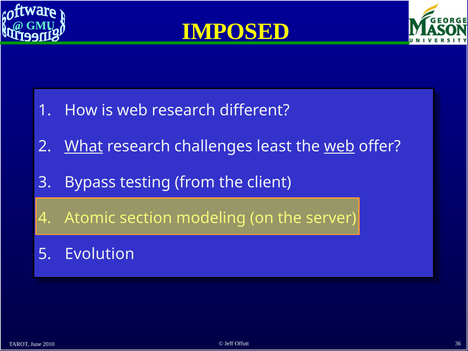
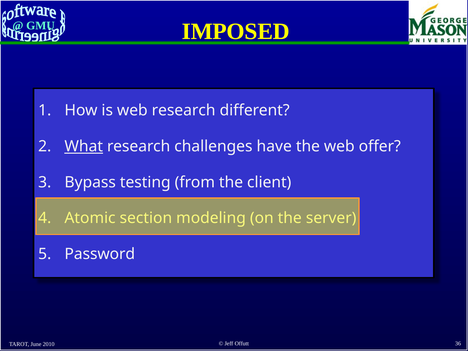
least: least -> have (274, 146)
web underline: present -> none (339, 146)
Evolution: Evolution -> Password (100, 254)
